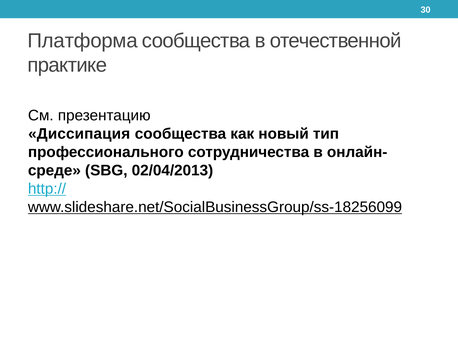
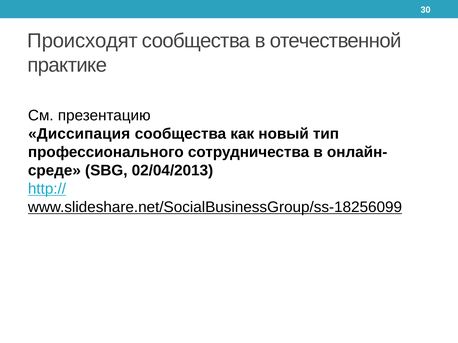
Платформа: Платформа -> Происходят (83, 41)
